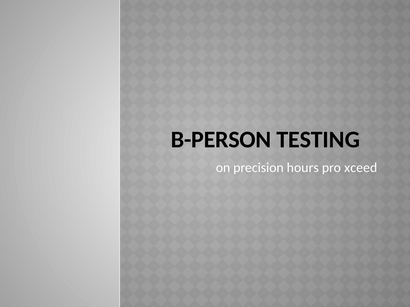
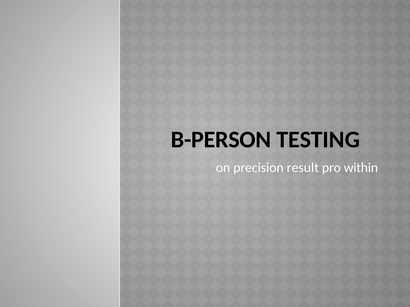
hours: hours -> result (303, 168)
xceed: xceed -> within (361, 168)
